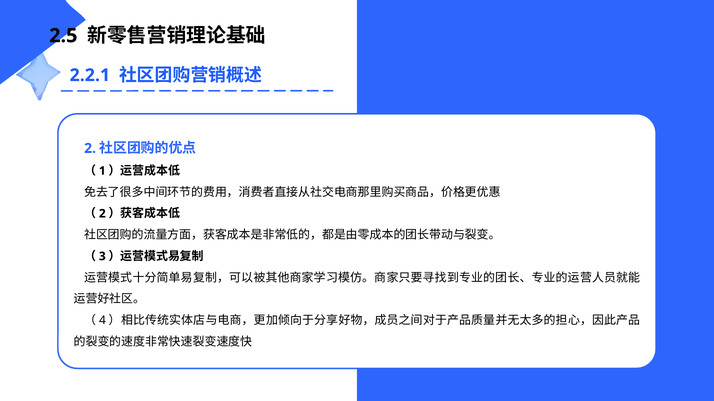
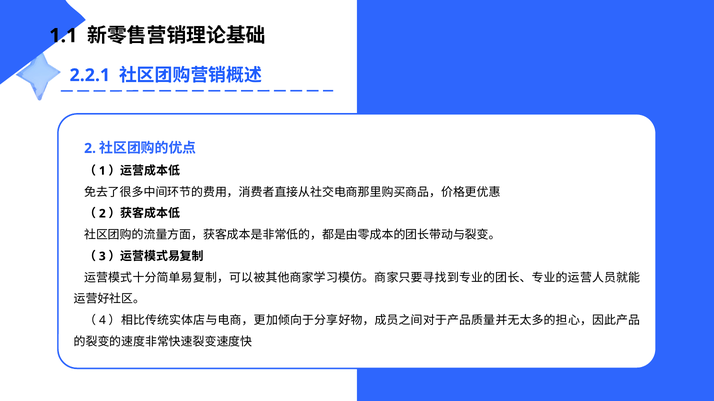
2.5: 2.5 -> 1.1 (63, 36)
